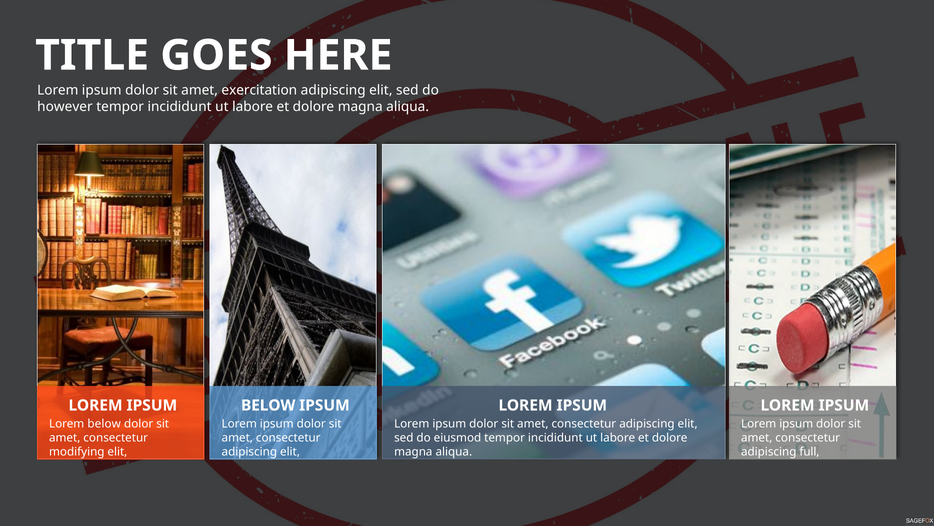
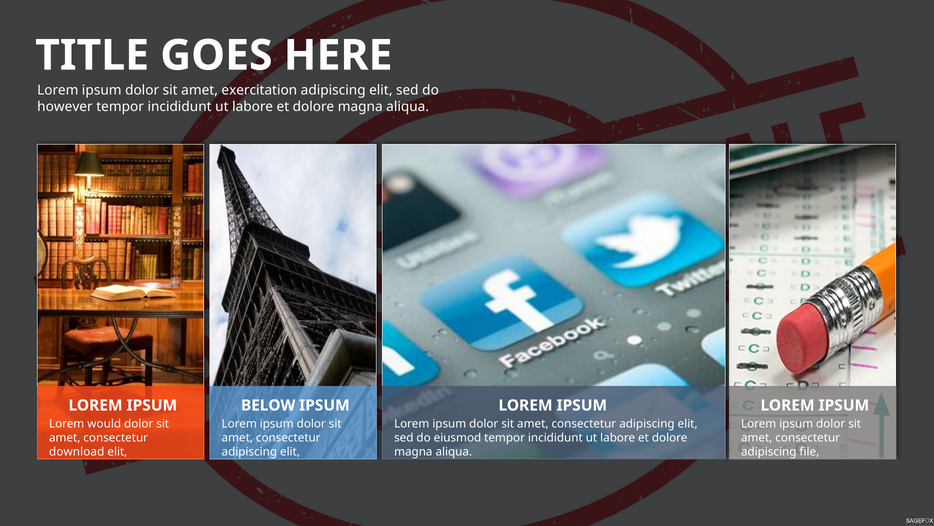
Lorem below: below -> would (104, 423)
modifying: modifying -> download (77, 451)
full: full -> file (809, 451)
